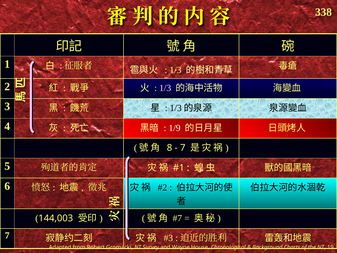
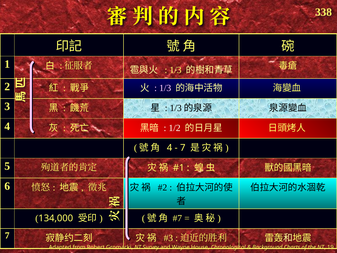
1/9: 1/9 -> 1/2 (175, 128)
8: 8 -> 4 (170, 148)
144,003: 144,003 -> 134,000 (56, 218)
